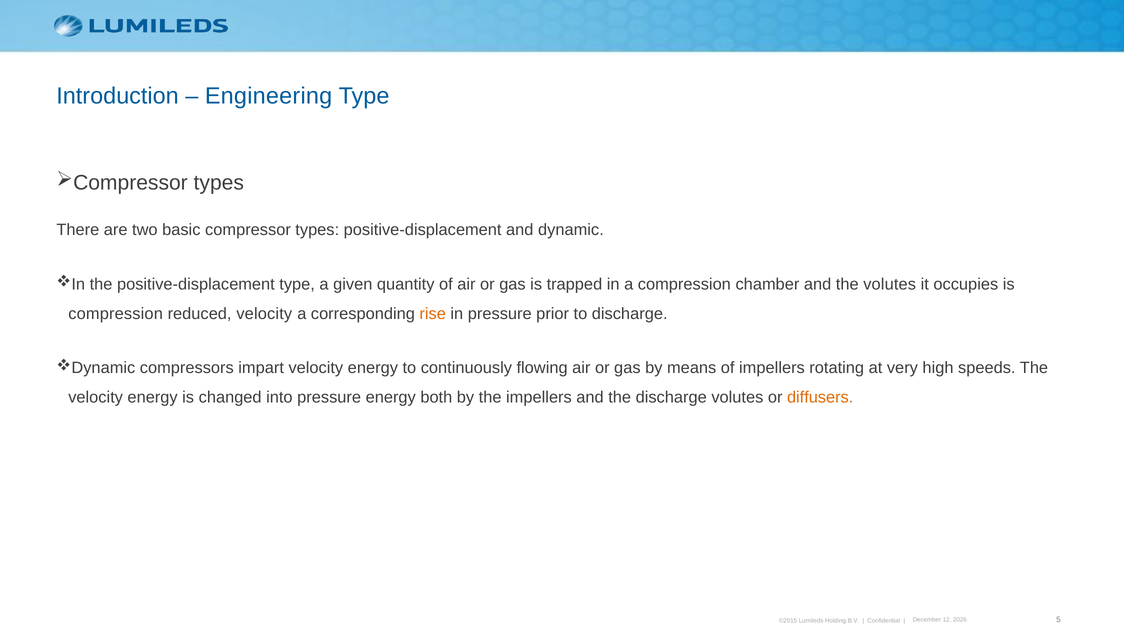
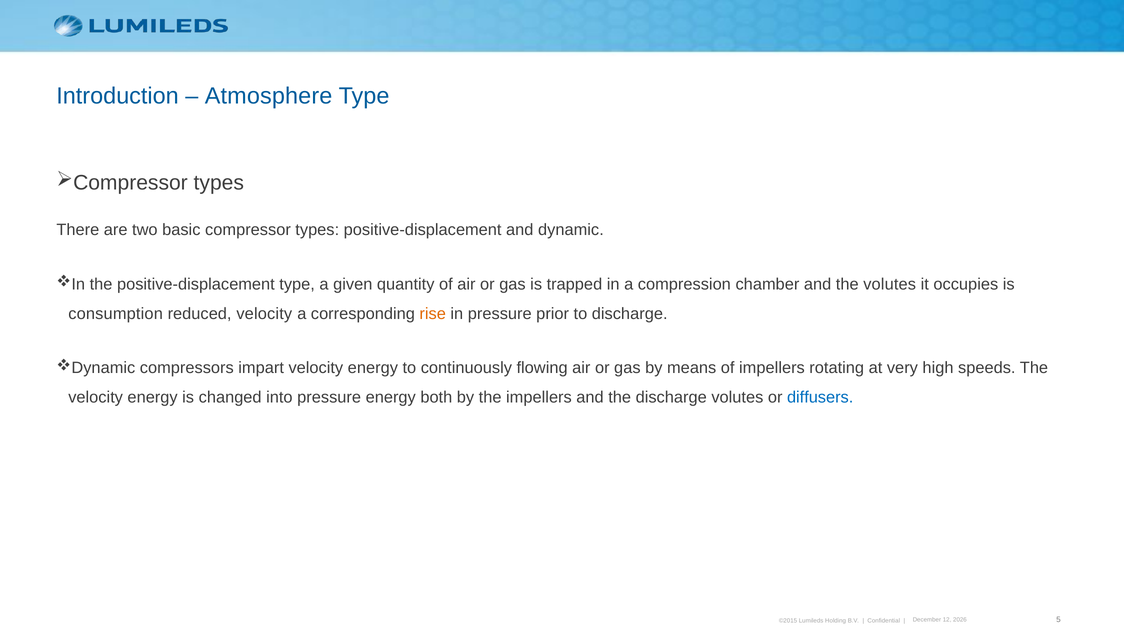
Engineering: Engineering -> Atmosphere (269, 96)
compression: compression -> consumption (116, 314)
diffusers colour: orange -> blue (820, 398)
